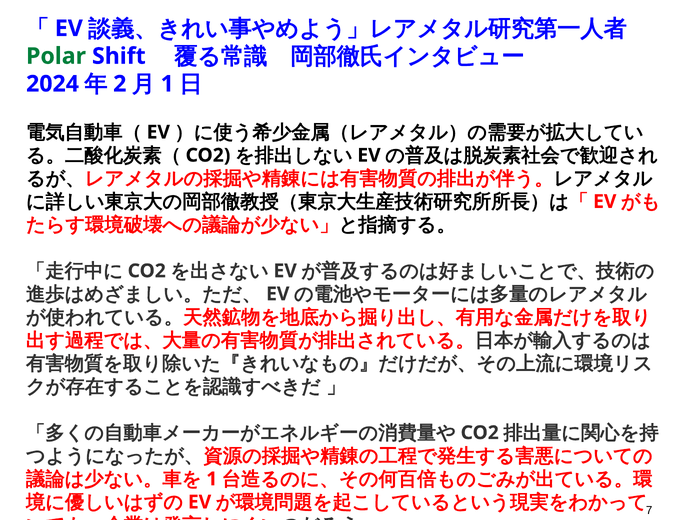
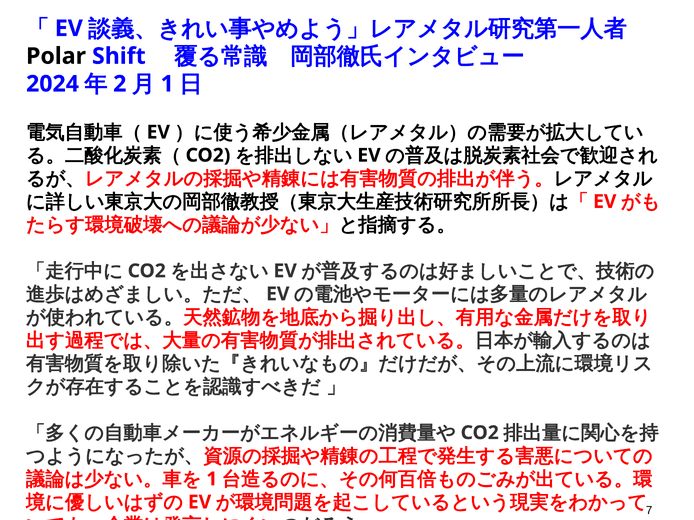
Polar colour: green -> black (56, 56)
